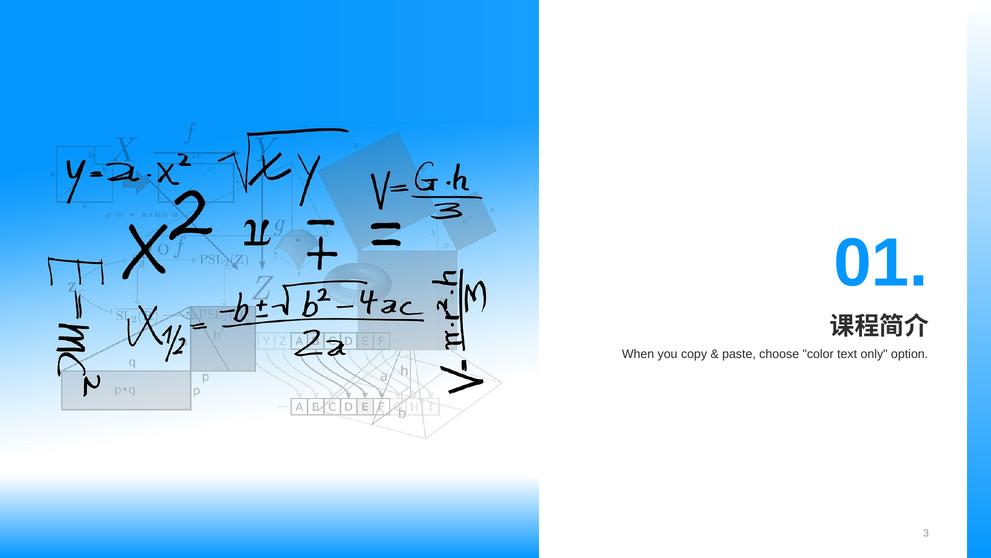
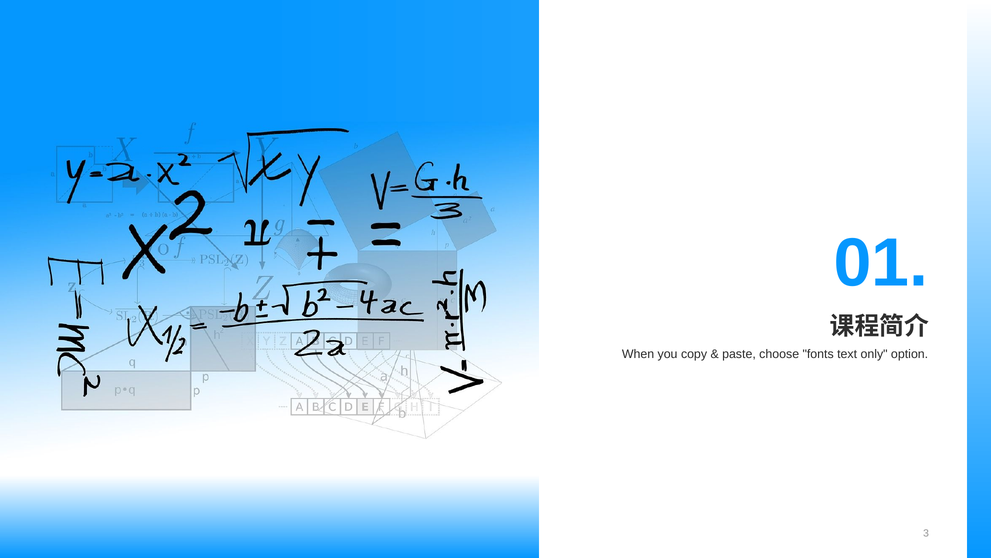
color: color -> fonts (818, 354)
